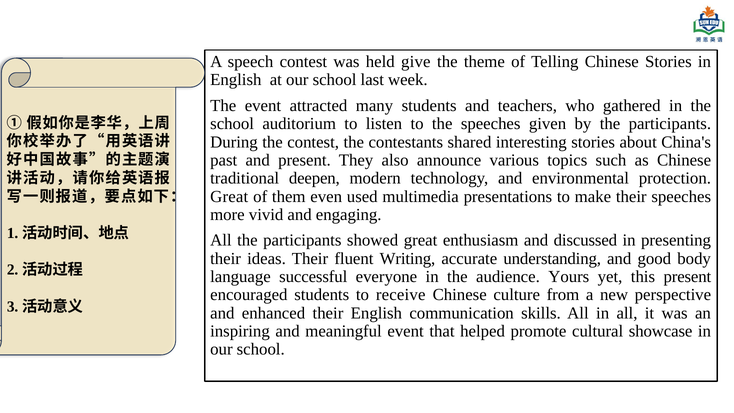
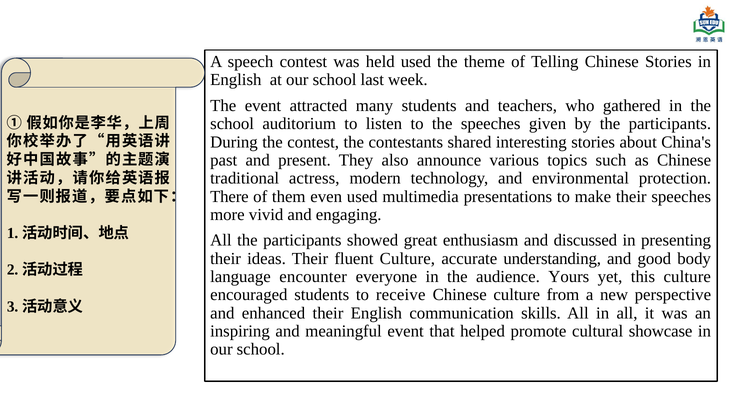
held give: give -> used (416, 62)
deepen: deepen -> actress (314, 178)
Great: Great -> There (229, 196)
fluent Writing: Writing -> Culture (407, 258)
successful: successful -> encounter (313, 277)
this present: present -> culture (687, 277)
